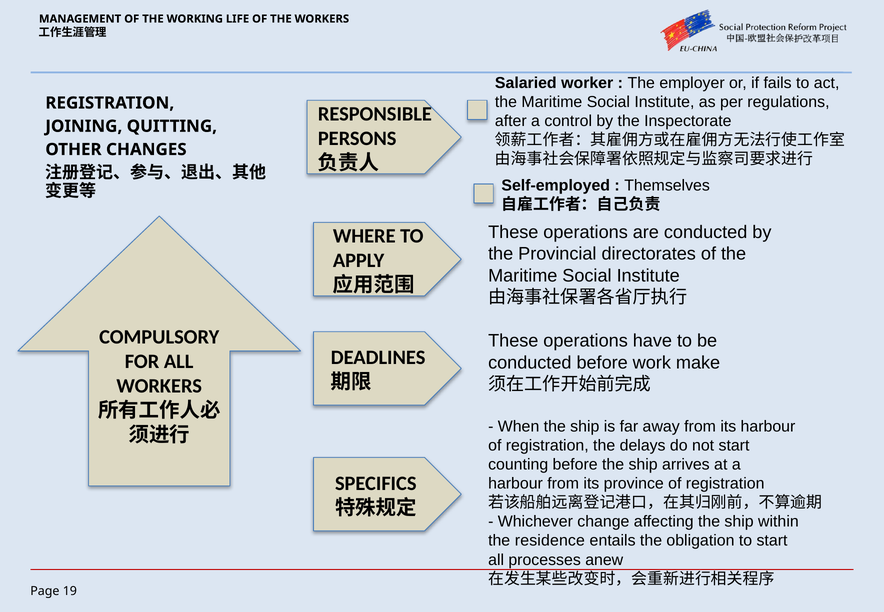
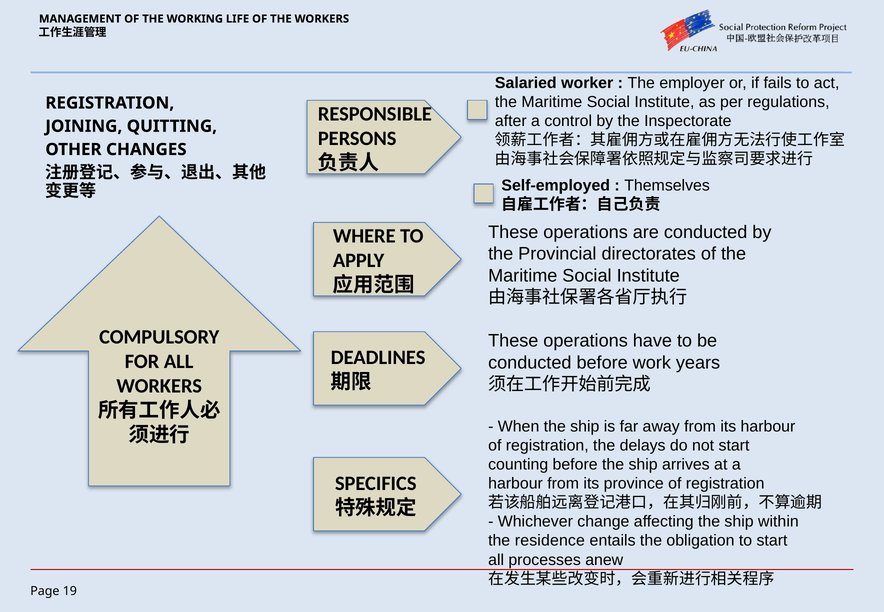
make: make -> years (698, 363)
